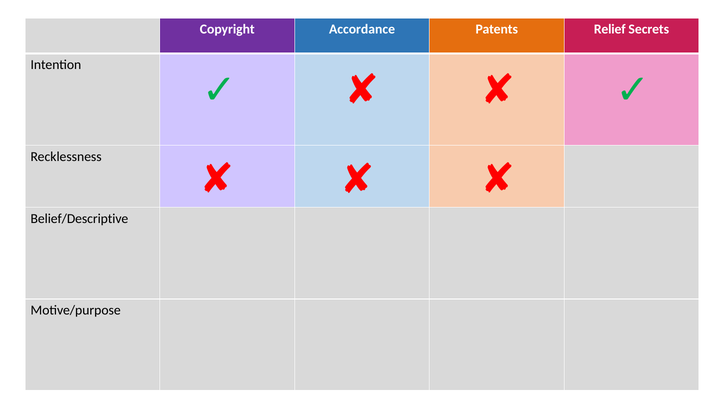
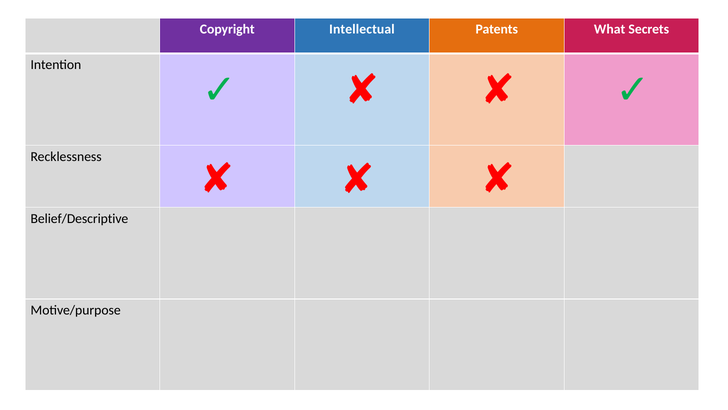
Accordance: Accordance -> Intellectual (362, 29)
Relief: Relief -> What (610, 29)
